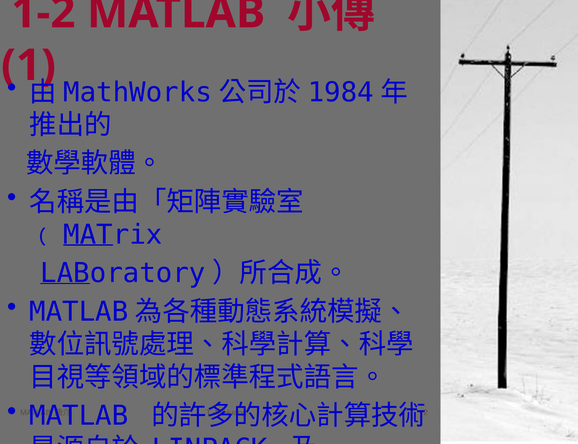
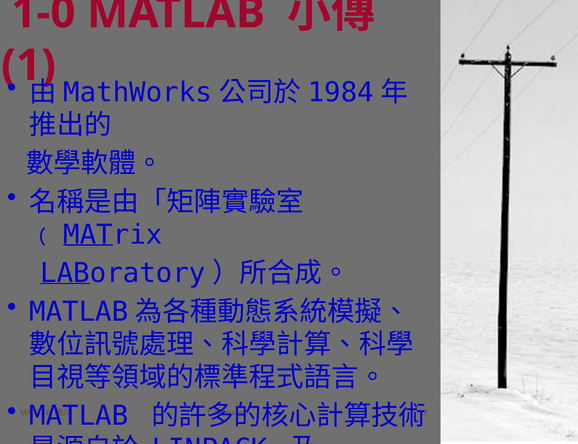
1-2: 1-2 -> 1-0 (43, 13)
